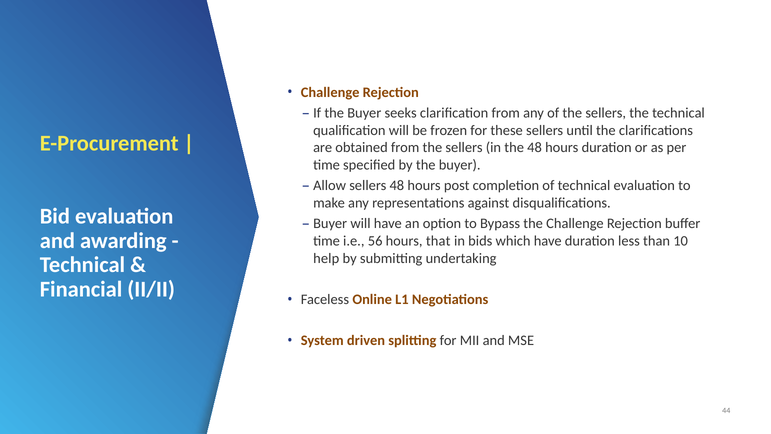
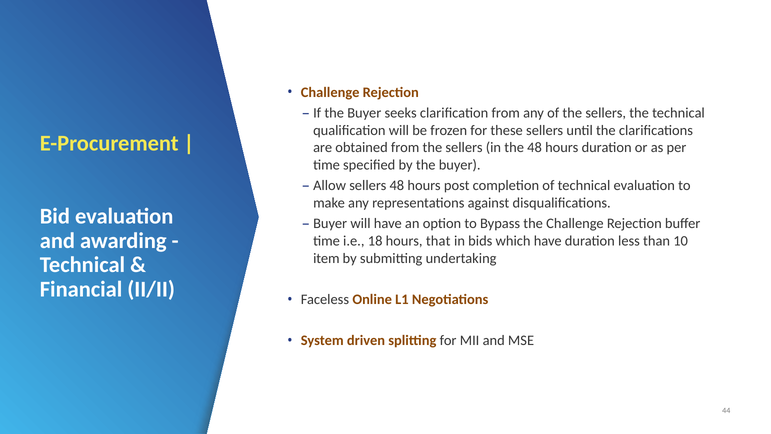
56: 56 -> 18 (375, 241)
help: help -> item (326, 258)
